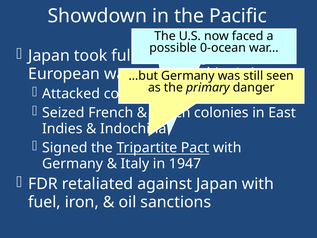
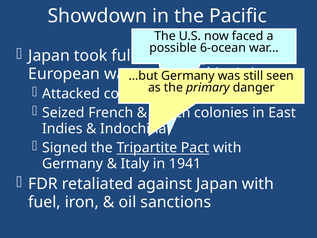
0-ocean: 0-ocean -> 6-ocean (223, 48)
1947: 1947 -> 1941 (185, 164)
